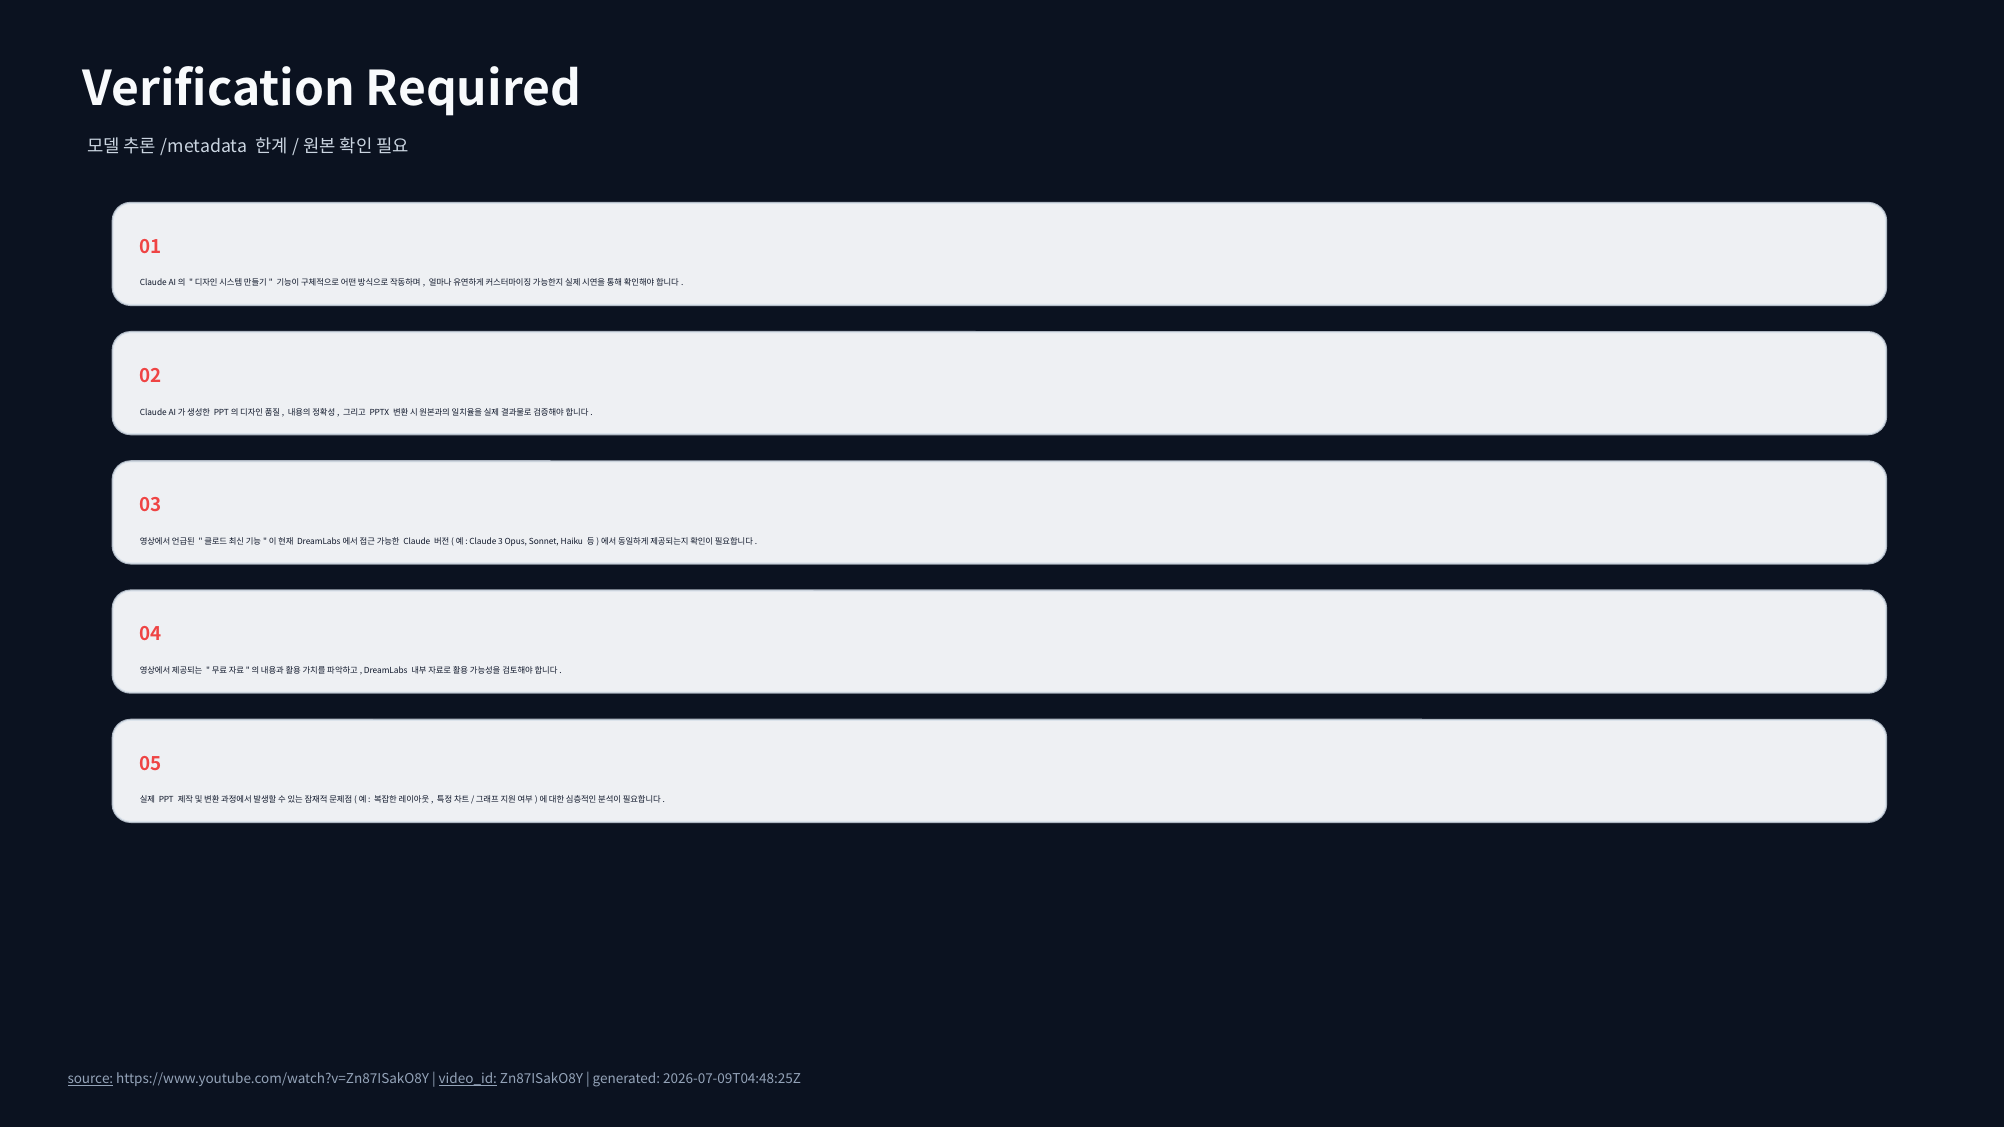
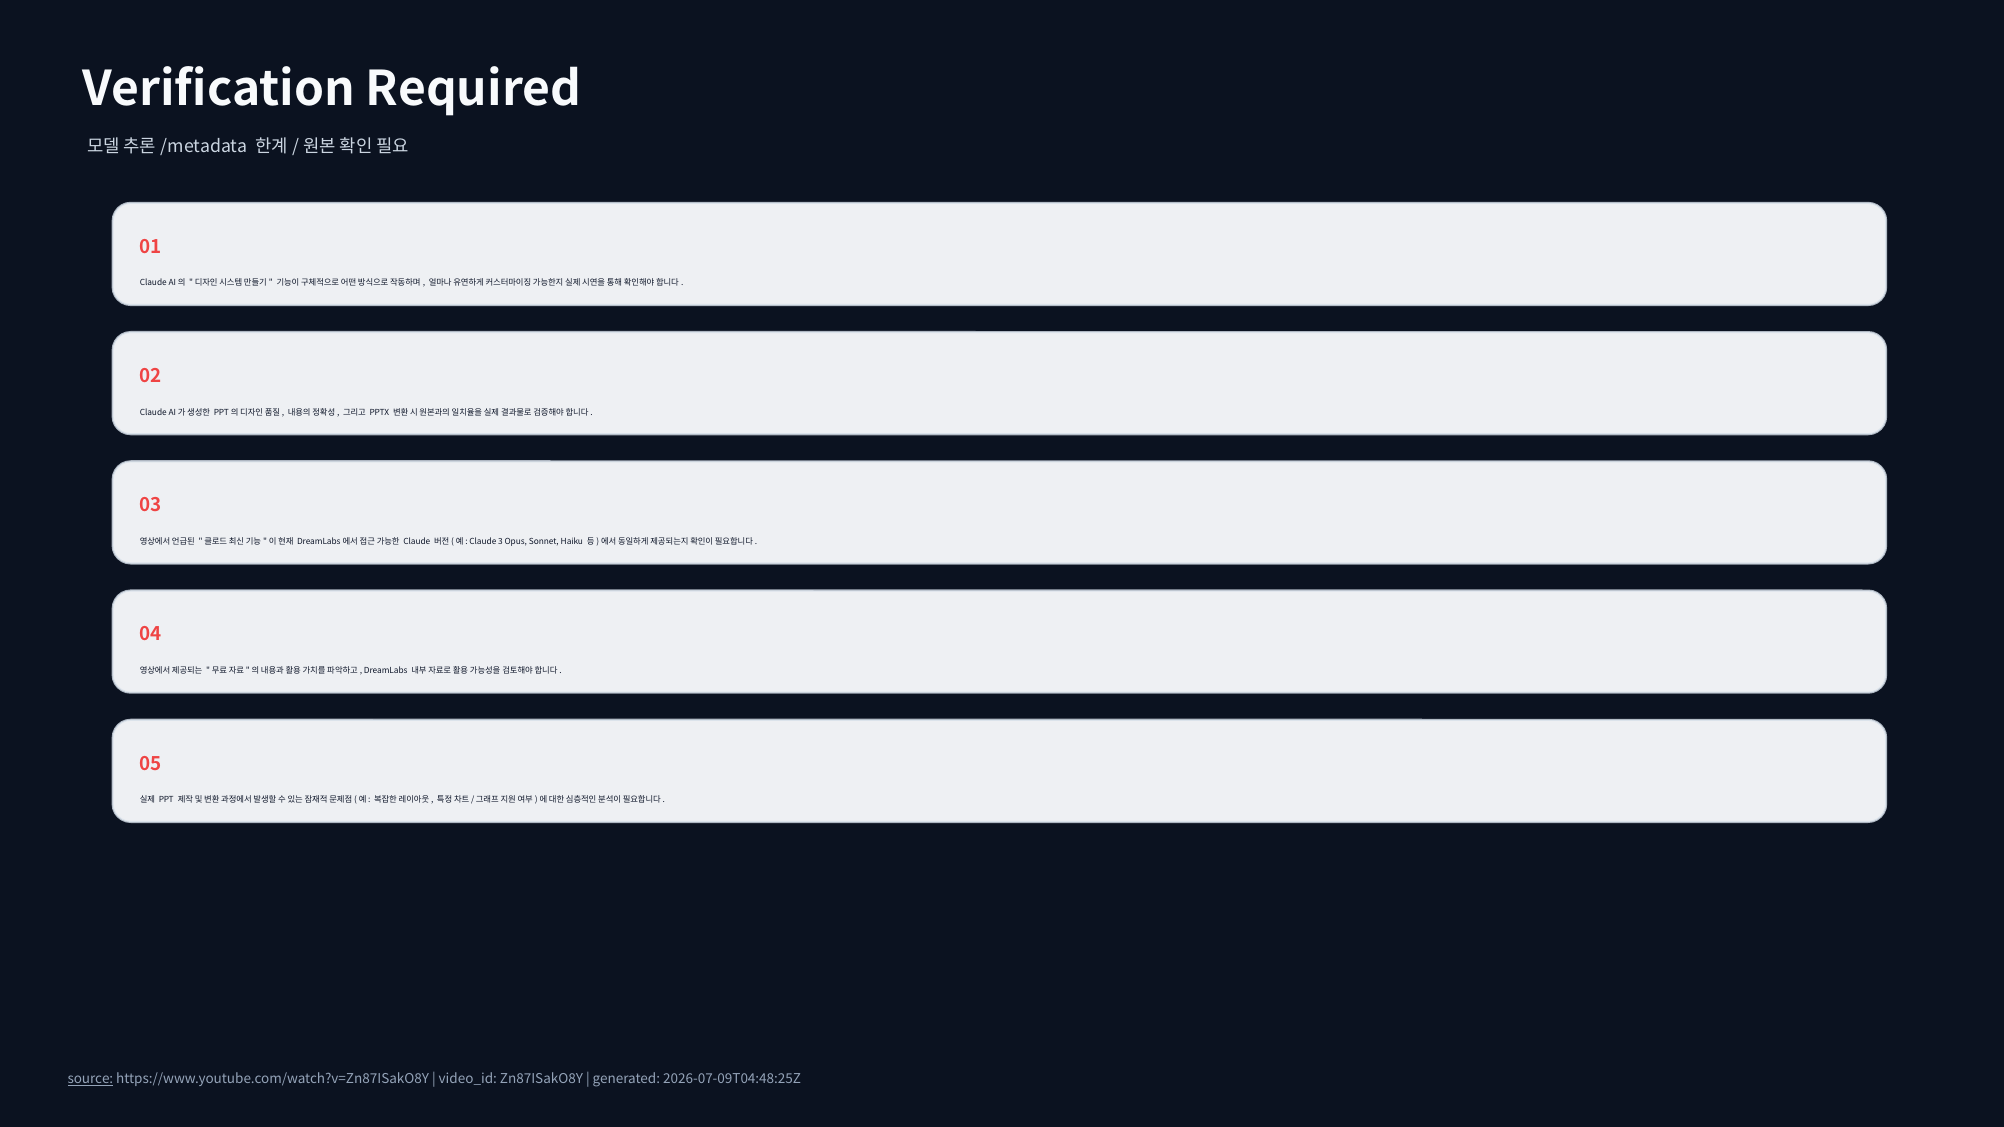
video_id underline: present -> none (468, 1079)
